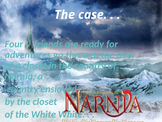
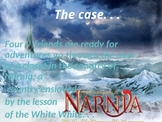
the closet: closet -> lesson (45, 101)
